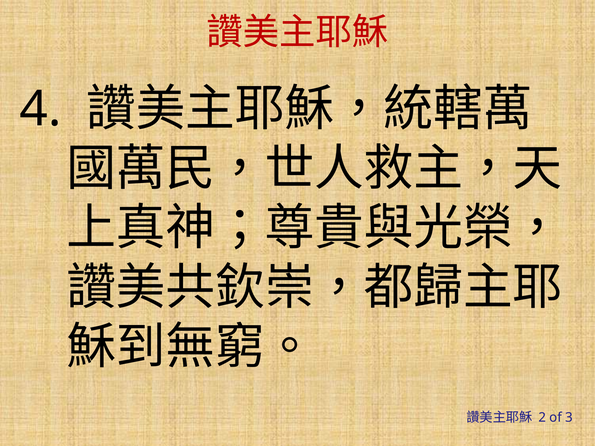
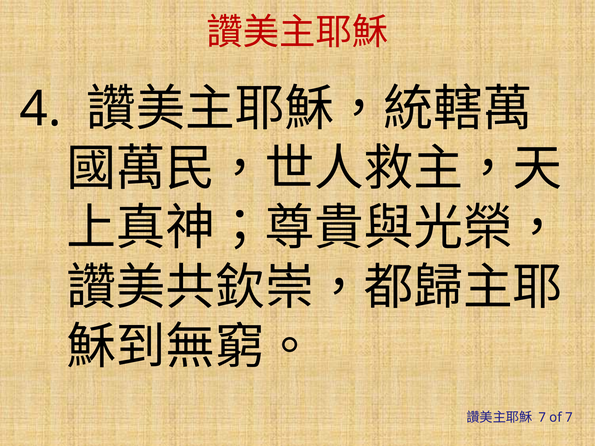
2: 2 -> 7 (542, 418)
of 3: 3 -> 7 (569, 418)
